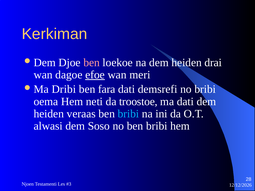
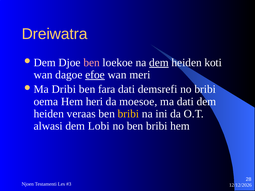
Kerkiman: Kerkiman -> Dreiwatra (55, 34)
dem underline: none -> present (159, 63)
drai: drai -> koti (213, 63)
neti: neti -> heri (94, 102)
troostoe: troostoe -> moesoe (138, 102)
bribi colour: light blue -> yellow (128, 114)
Soso: Soso -> Lobi (99, 126)
